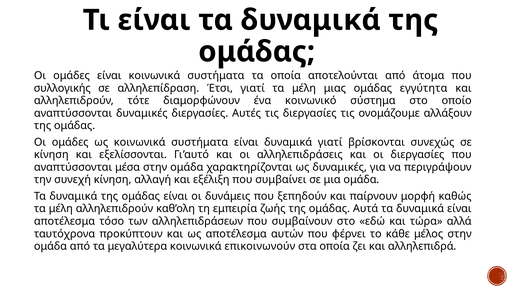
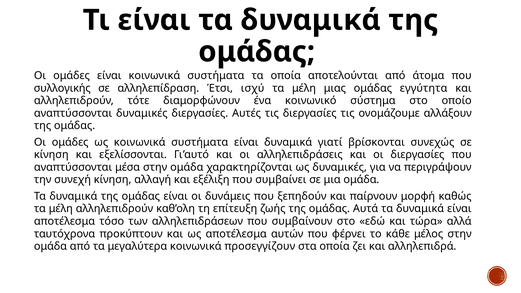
Έτσι γιατί: γιατί -> ισχύ (253, 88)
εμπειρία: εμπειρία -> επίτευξη (235, 209)
επικοινωνούν: επικοινωνούν -> προσεγγίζουν (260, 246)
